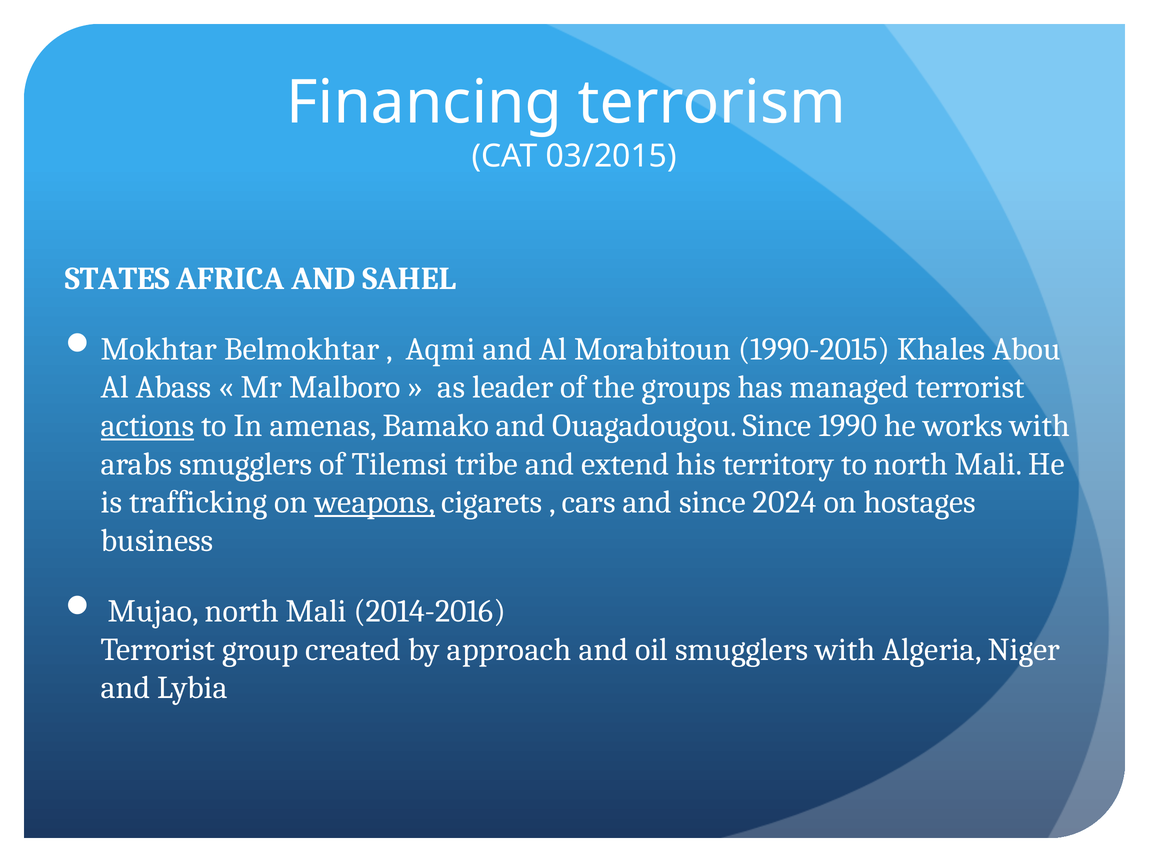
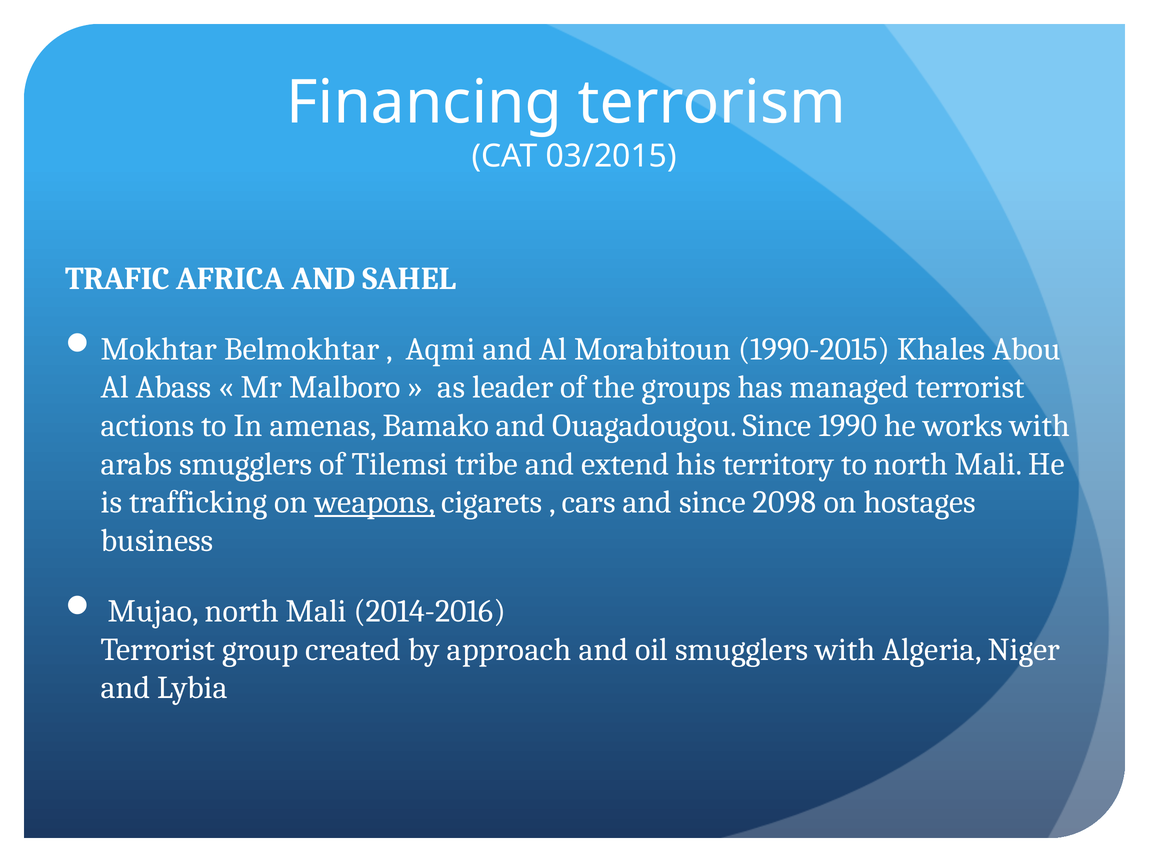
STATES: STATES -> TRAFIC (117, 279)
actions underline: present -> none (148, 426)
2024: 2024 -> 2098 (785, 502)
